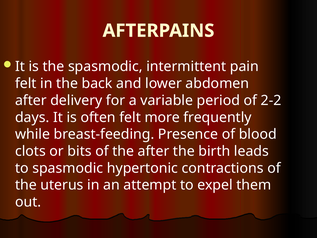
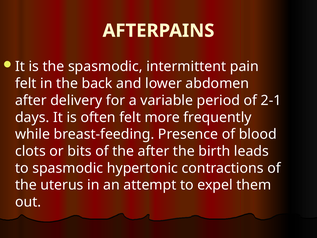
2-2: 2-2 -> 2-1 (271, 100)
